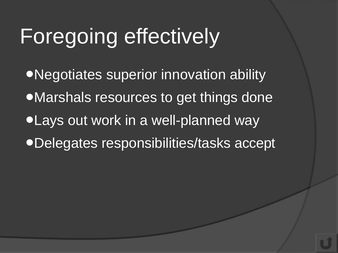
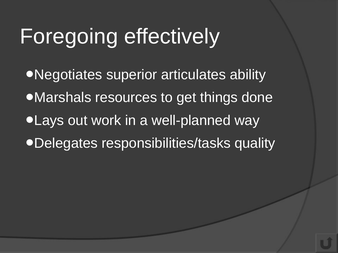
innovation: innovation -> articulates (193, 75)
accept: accept -> quality (255, 143)
